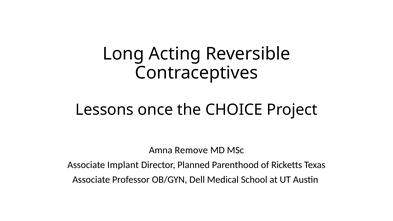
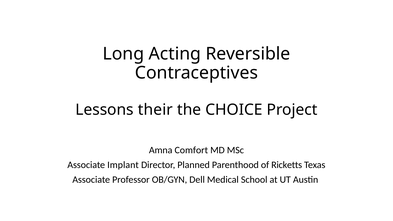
once: once -> their (155, 110)
Remove: Remove -> Comfort (191, 150)
